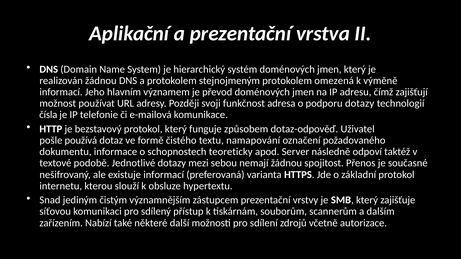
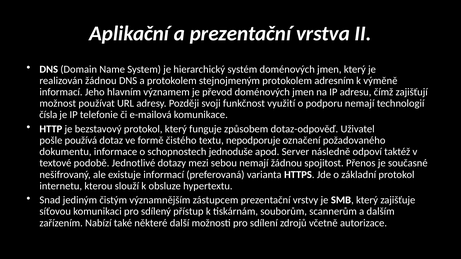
omezená: omezená -> adresním (334, 81)
adresa: adresa -> využití (281, 104)
podporu dotazy: dotazy -> nemají (360, 104)
namapování: namapování -> nepodporuje (253, 141)
teoreticky: teoreticky -> jednoduše (231, 152)
